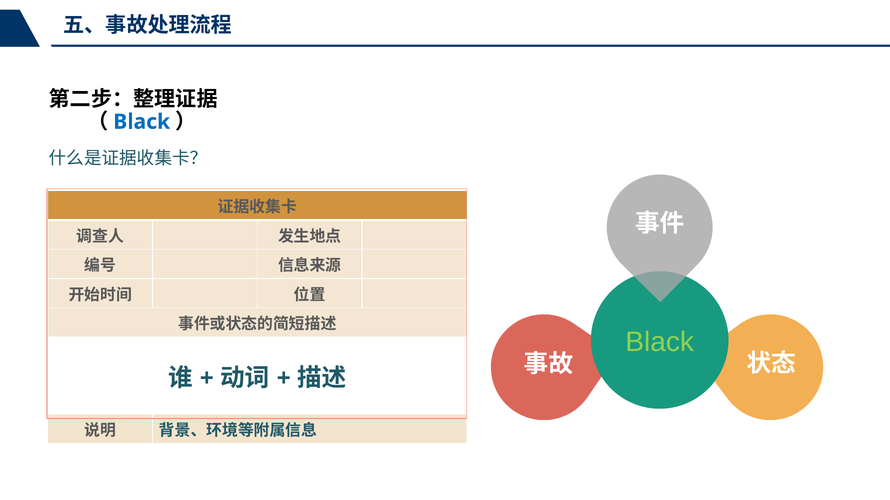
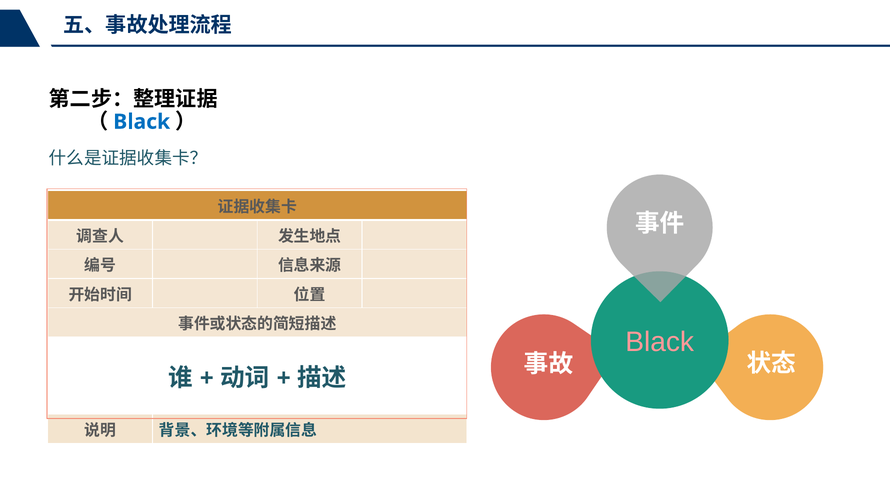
Black colour: light green -> pink (660, 342)
